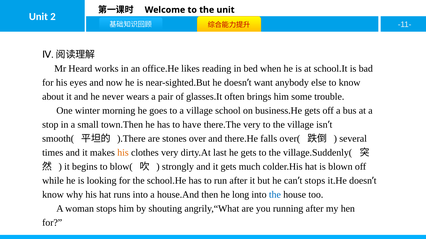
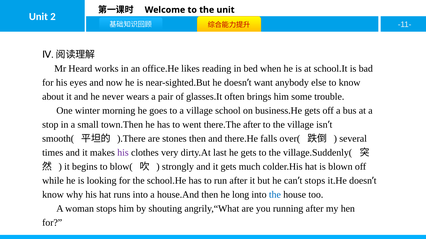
have: have -> went (192, 125)
there.The very: very -> after (252, 125)
stones over: over -> then (197, 139)
his colour: orange -> purple (123, 153)
